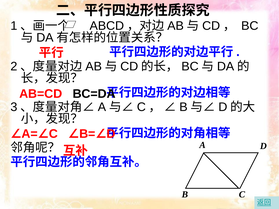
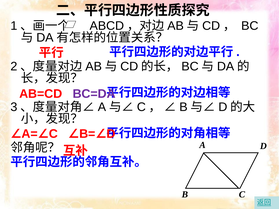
BC=DA colour: black -> purple (94, 94)
